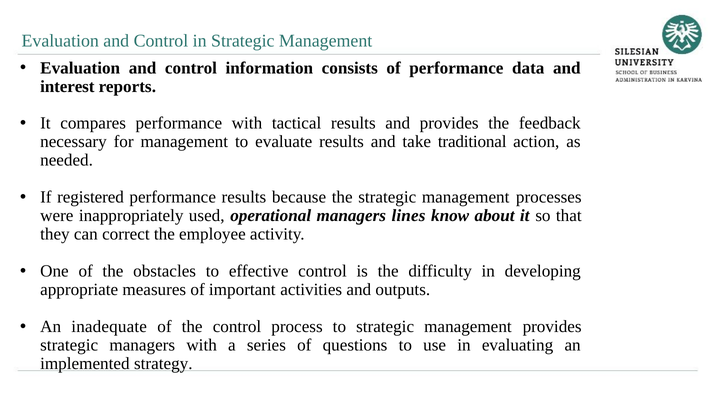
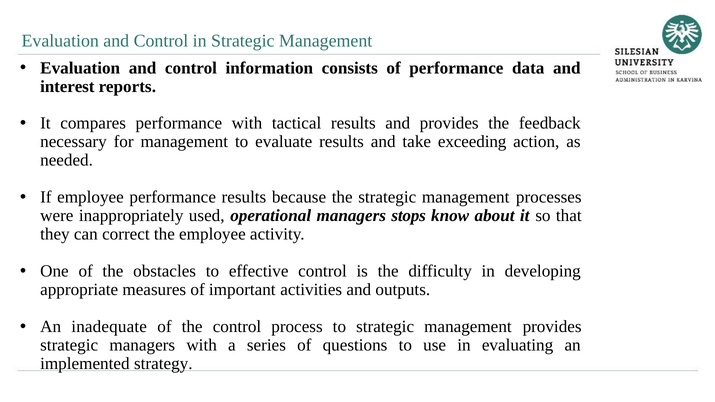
traditional: traditional -> exceeding (472, 142)
If registered: registered -> employee (90, 197)
lines: lines -> stops (409, 216)
